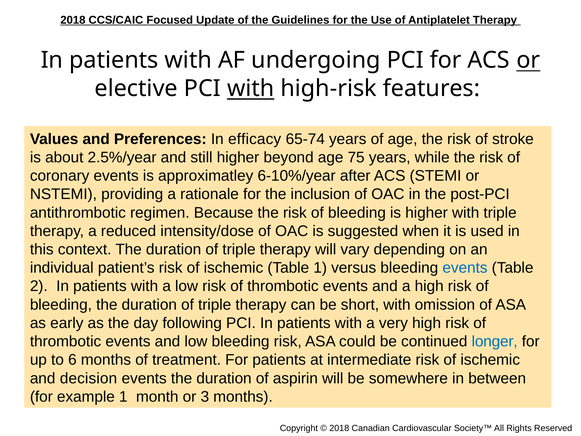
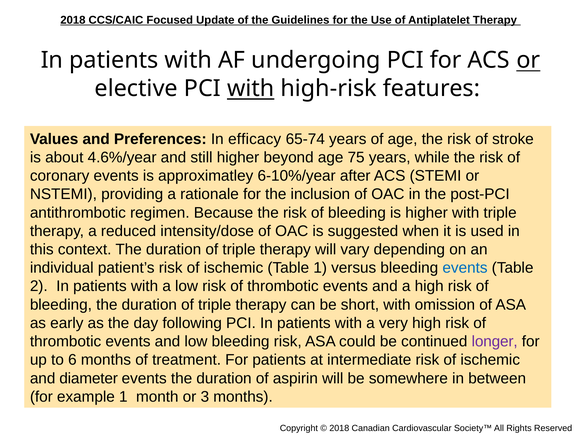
2.5%/year: 2.5%/year -> 4.6%/year (122, 157)
longer colour: blue -> purple (495, 341)
decision: decision -> diameter (89, 378)
